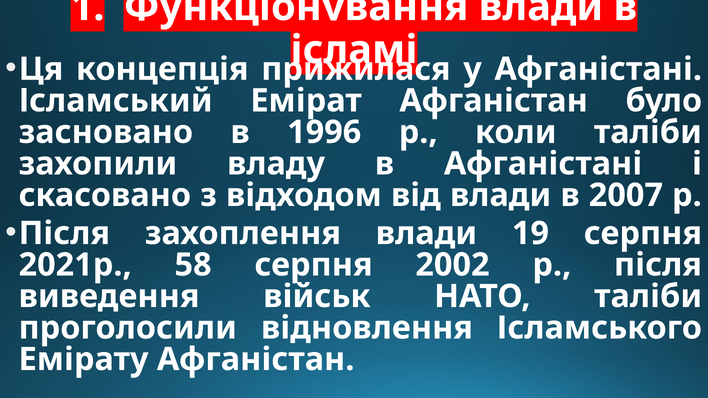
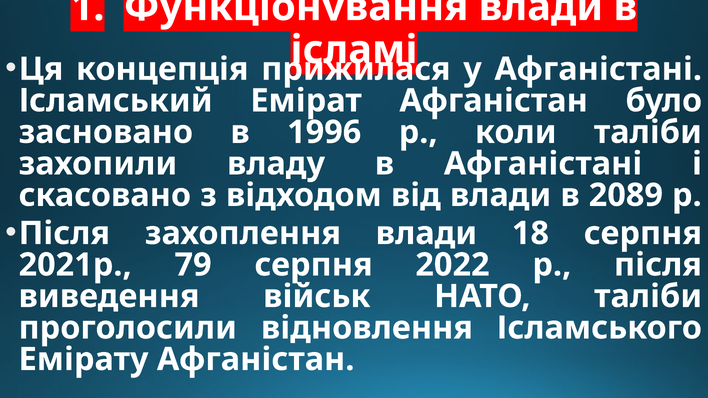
2007: 2007 -> 2089 (626, 195)
19: 19 -> 18 (530, 233)
58: 58 -> 79 (193, 265)
2002: 2002 -> 2022 (452, 265)
